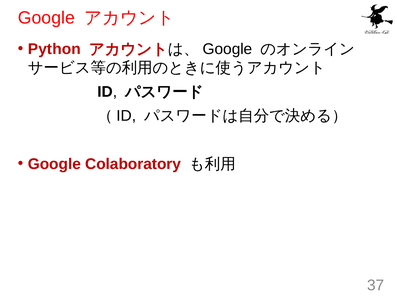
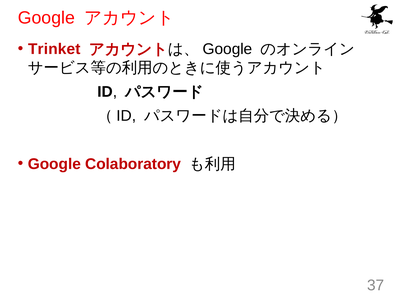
Python: Python -> Trinket (54, 49)
